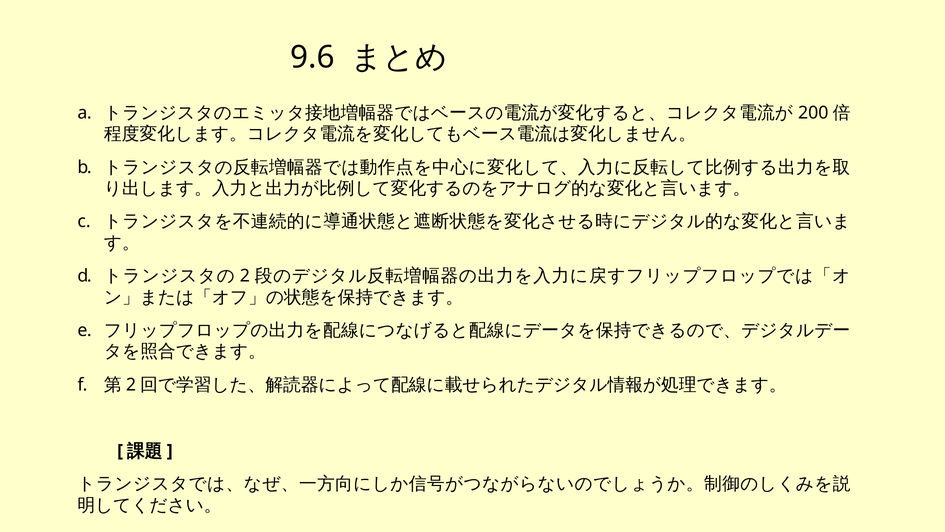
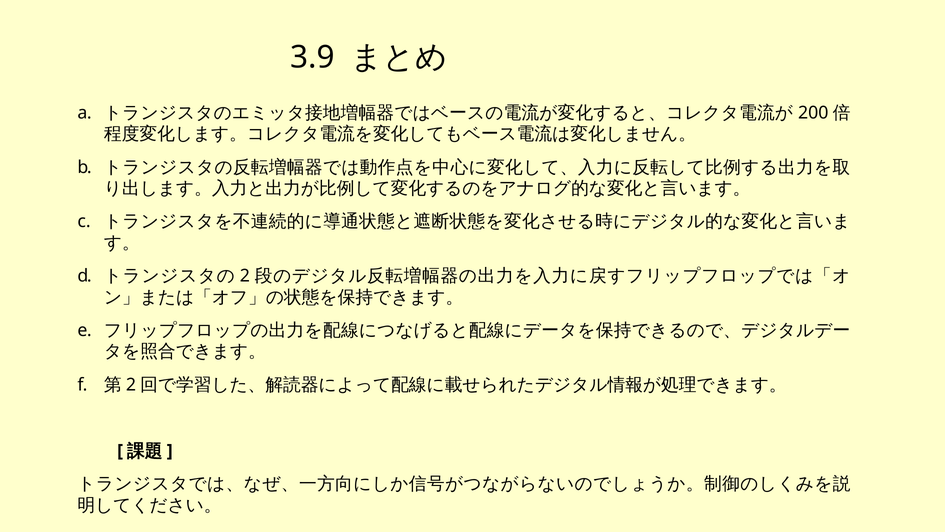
9.6: 9.6 -> 3.9 (313, 57)
